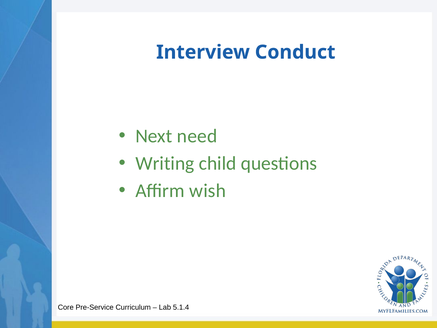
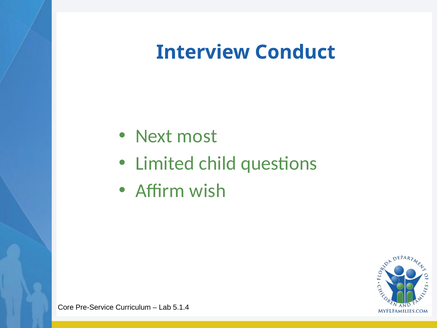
need: need -> most (197, 136)
Writing: Writing -> Limited (165, 163)
